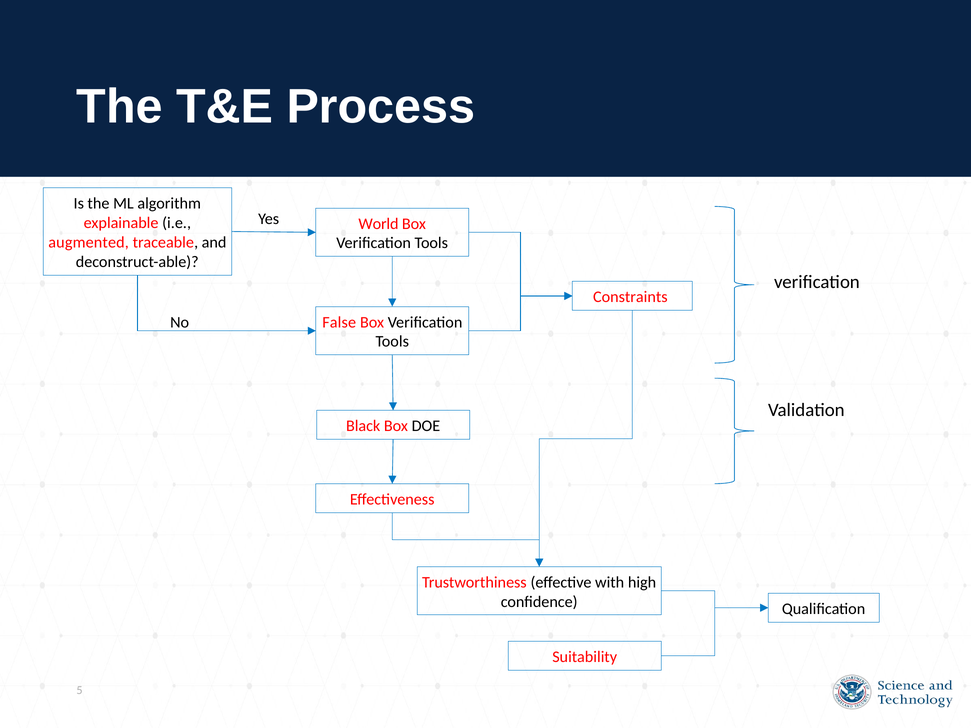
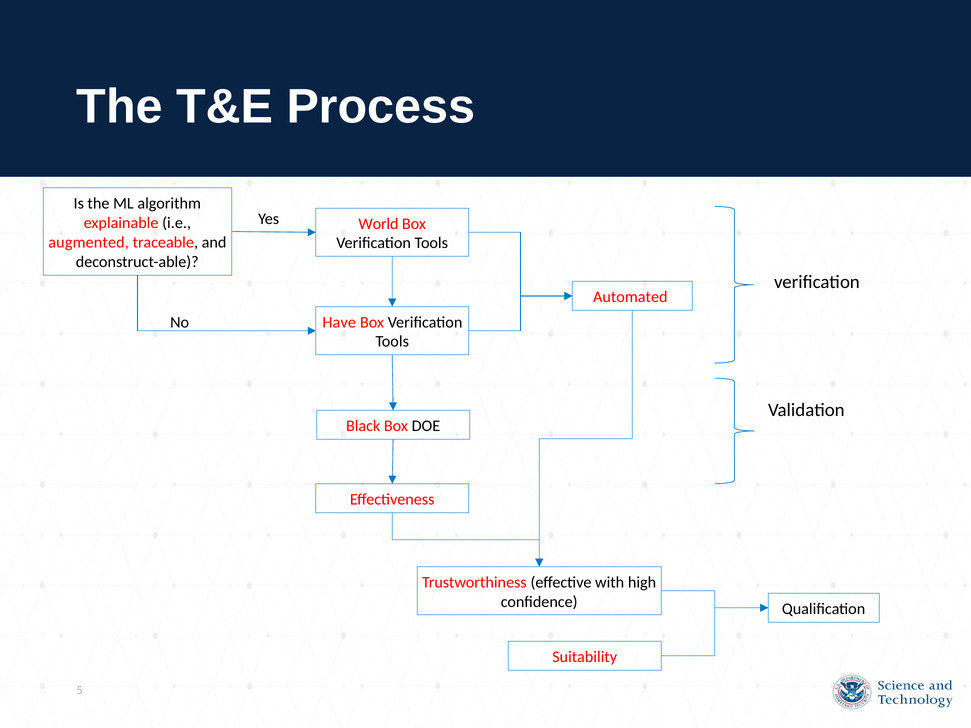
Constraints: Constraints -> Automated (630, 297)
False: False -> Have (339, 322)
